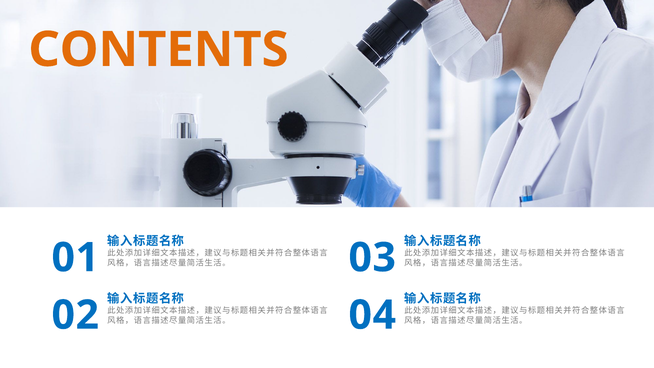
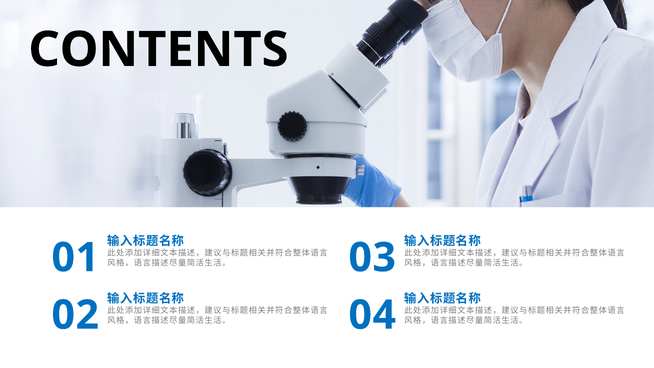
CONTENTS colour: orange -> black (158, 50)
